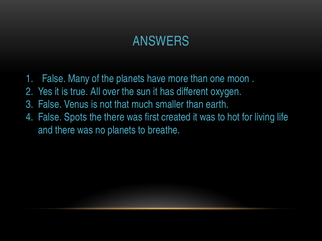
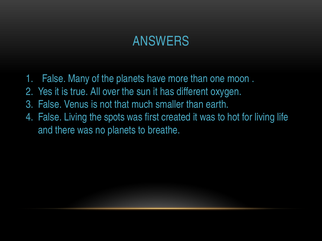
False Spots: Spots -> Living (76, 117)
the there: there -> spots (114, 117)
